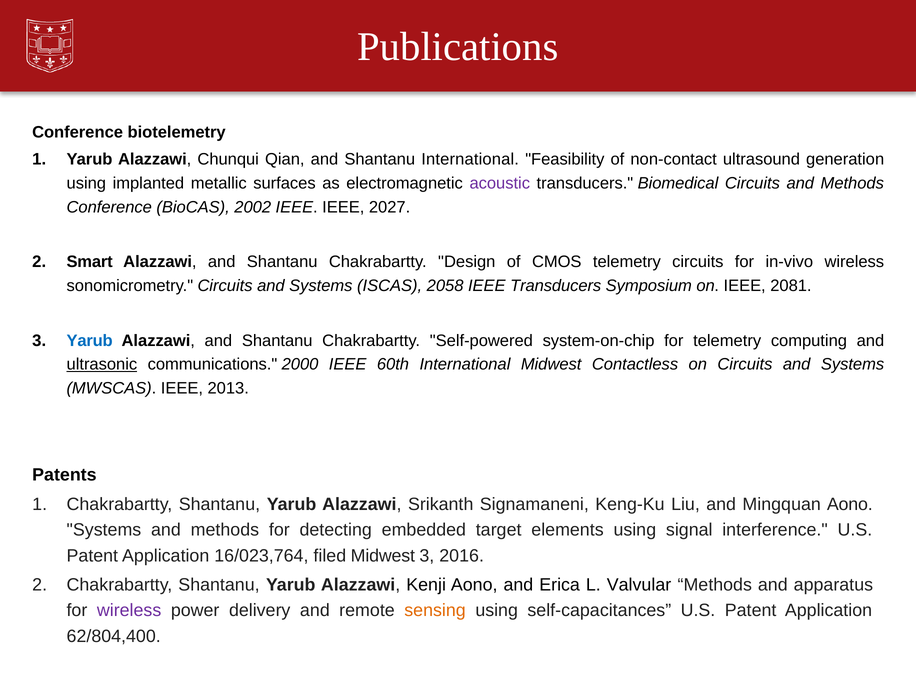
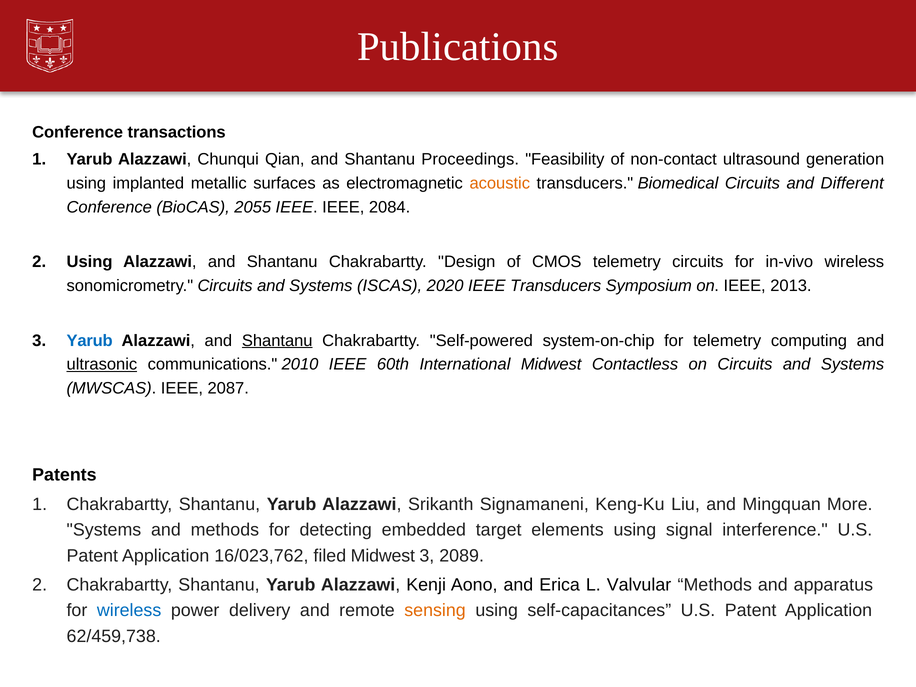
biotelemetry: biotelemetry -> transactions (177, 132)
Shantanu International: International -> Proceedings (470, 159)
acoustic colour: purple -> orange (500, 183)
Circuits and Methods: Methods -> Different (852, 183)
2002: 2002 -> 2055 (253, 207)
2027: 2027 -> 2084 (390, 207)
Smart: Smart -> Using (90, 262)
2058: 2058 -> 2020 (445, 286)
2081: 2081 -> 2013 (791, 286)
Shantanu underline: none -> present (277, 341)
2000: 2000 -> 2010 (300, 364)
2013: 2013 -> 2087 (228, 388)
Mingquan Aono: Aono -> More (850, 504)
16/023,764: 16/023,764 -> 16/023,762 (261, 556)
2016: 2016 -> 2089 (462, 556)
wireless colour: purple -> blue (129, 611)
62/804,400: 62/804,400 -> 62/459,738 (114, 636)
